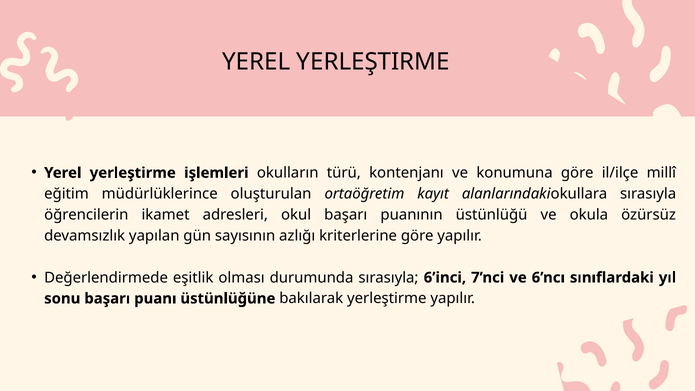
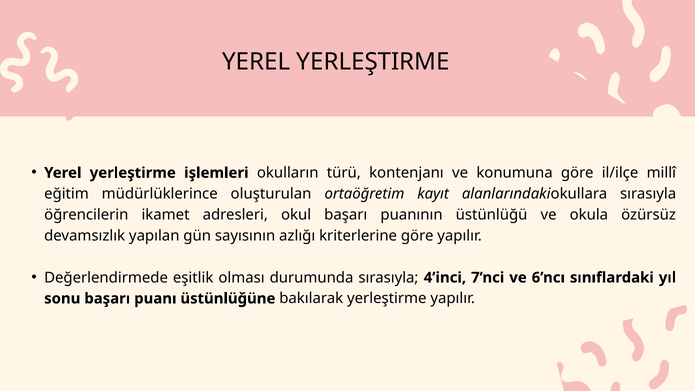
6’inci: 6’inci -> 4’inci (445, 278)
